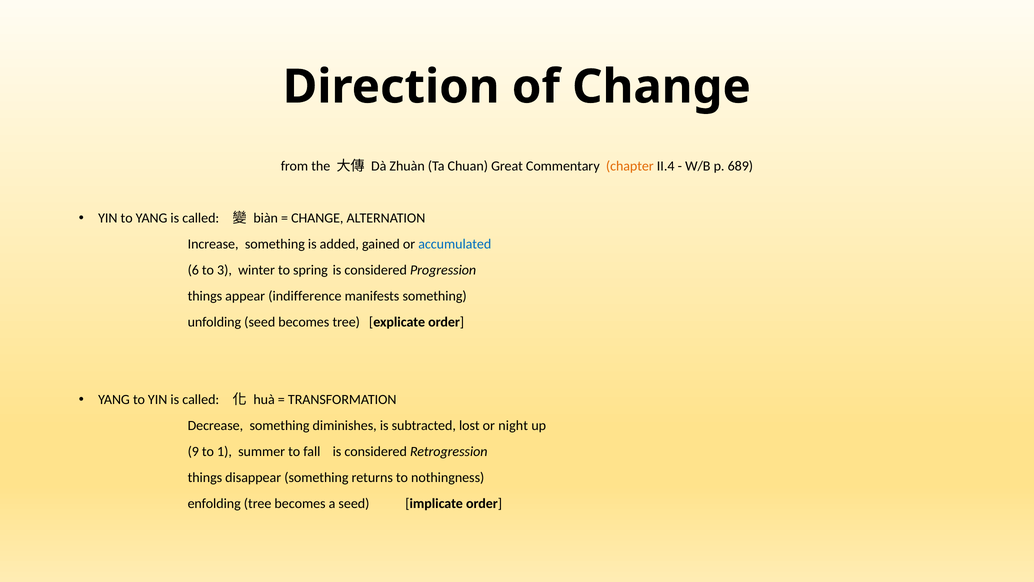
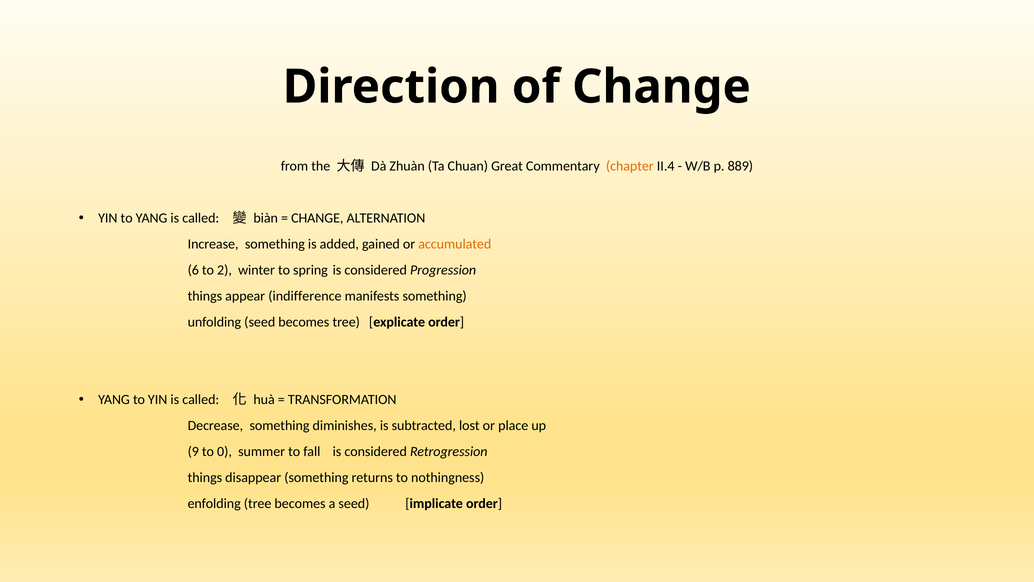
689: 689 -> 889 (740, 166)
accumulated colour: blue -> orange (455, 244)
3: 3 -> 2 (224, 270)
night: night -> place (513, 425)
1: 1 -> 0 (224, 451)
